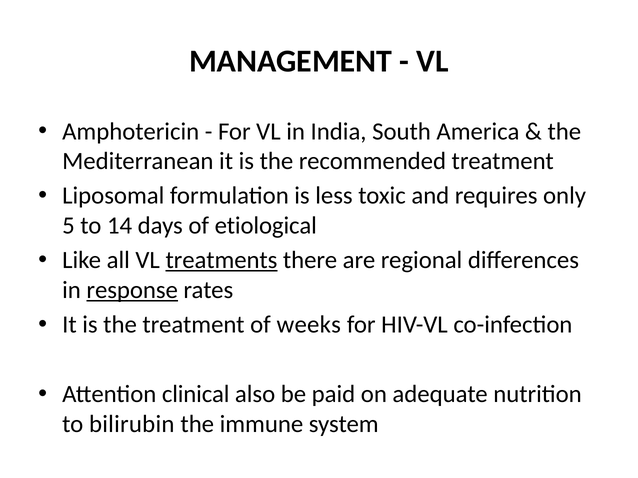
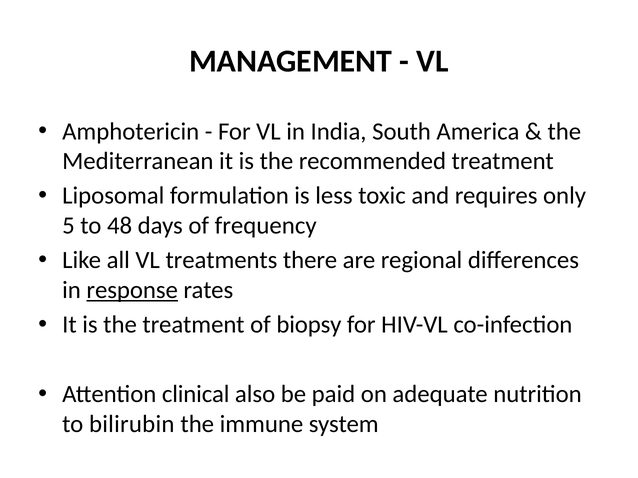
14: 14 -> 48 (120, 226)
etiological: etiological -> frequency (266, 226)
treatments underline: present -> none (221, 261)
weeks: weeks -> biopsy (309, 325)
